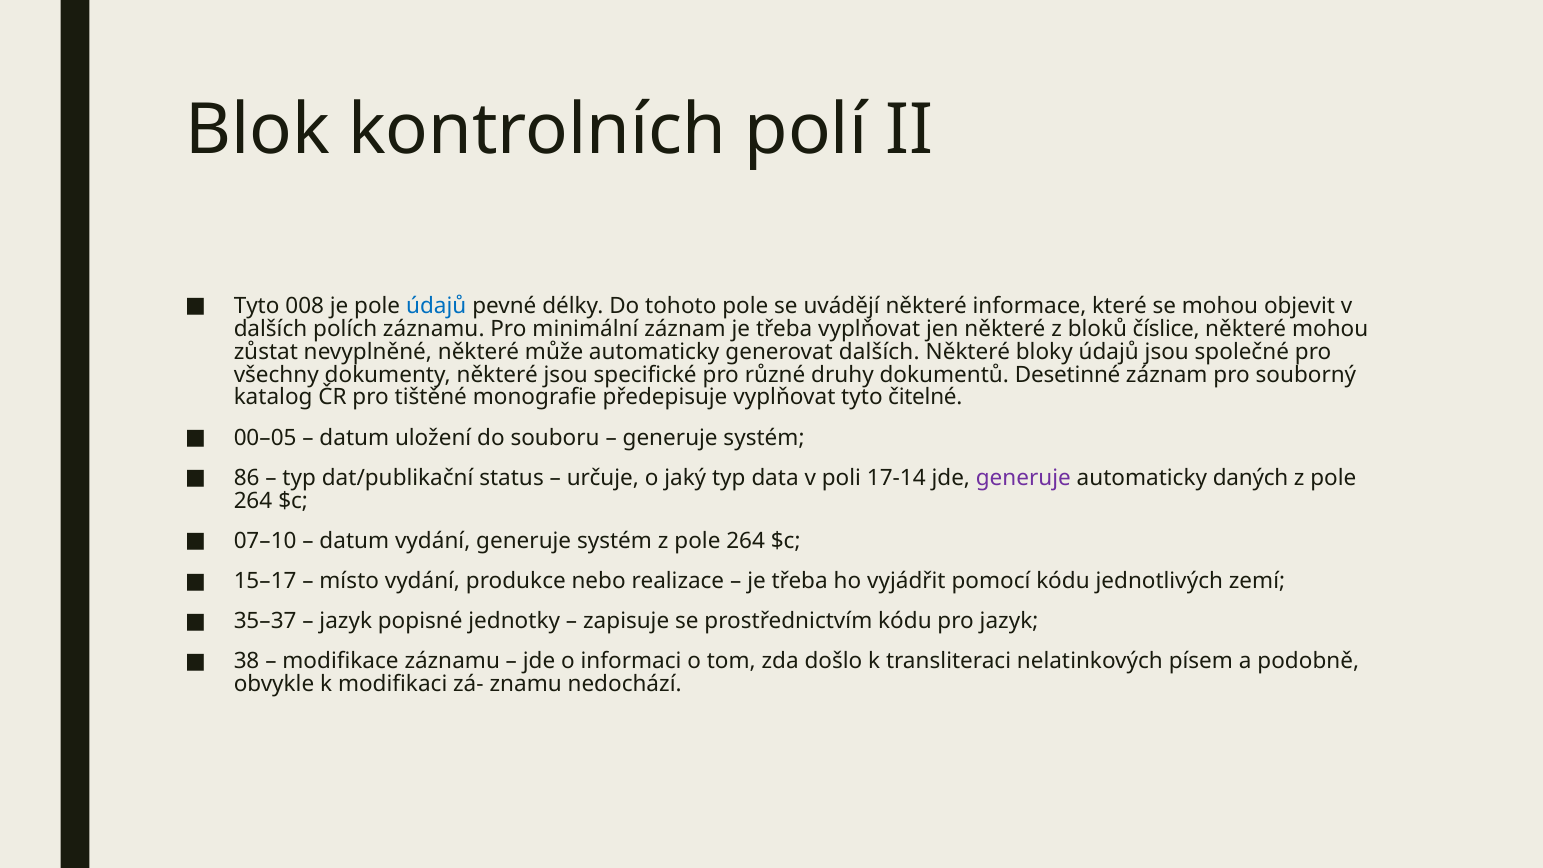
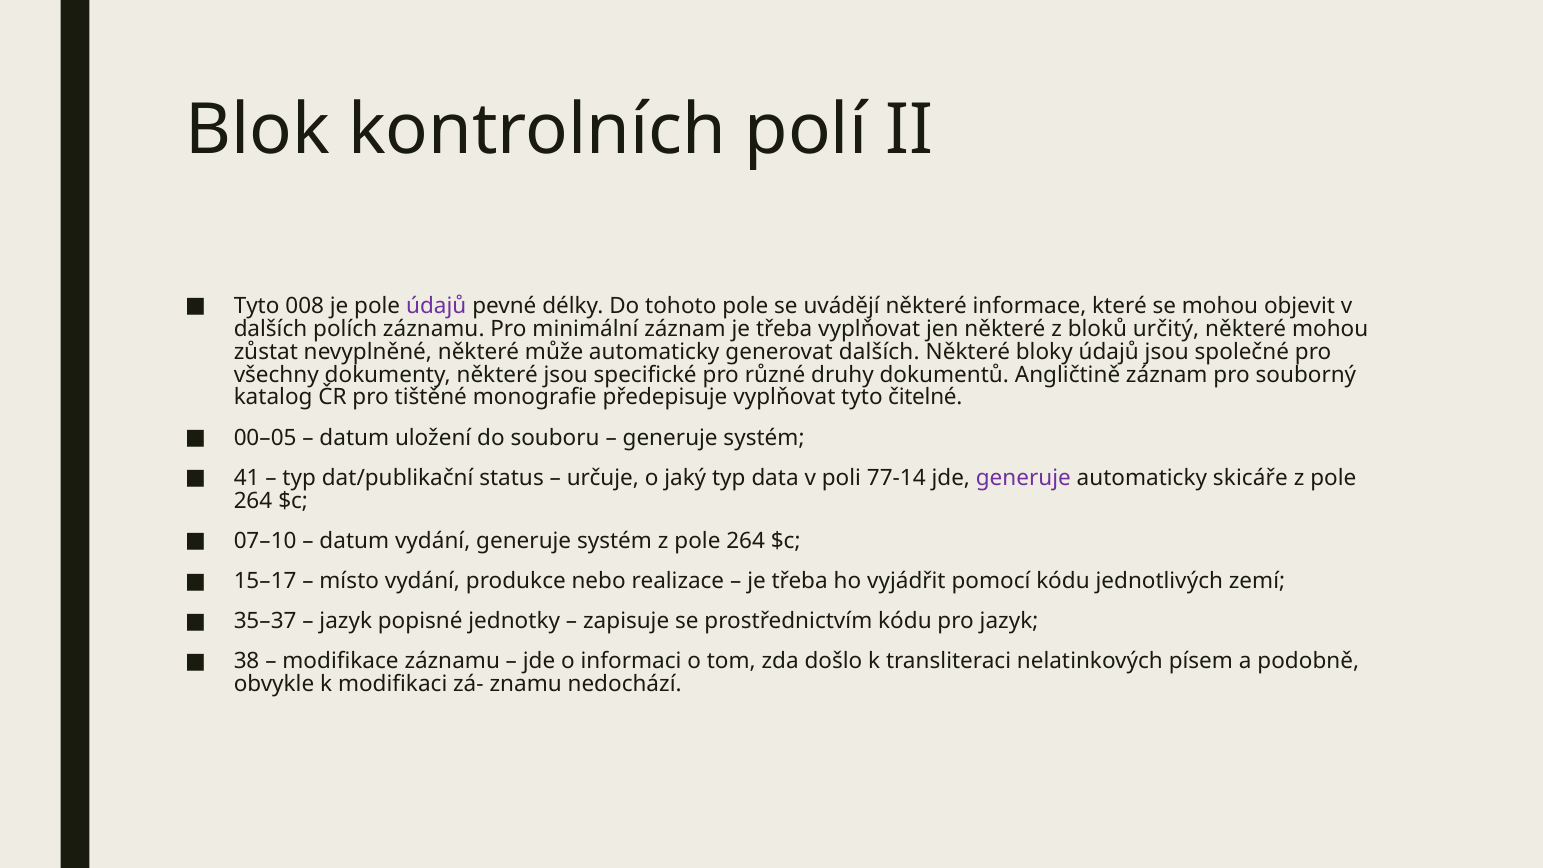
údajů colour: blue -> purple (436, 306)
číslice: číslice -> určitý (1166, 329)
Desetinné: Desetinné -> Angličtině (1068, 375)
86: 86 -> 41 (247, 478)
17-14: 17-14 -> 77-14 (896, 478)
daných: daných -> skicáře (1250, 478)
